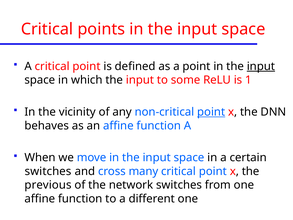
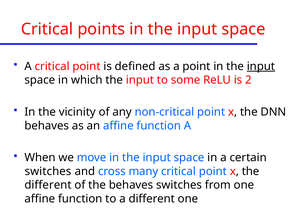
1: 1 -> 2 (248, 80)
point underline: present -> none (211, 112)
previous: previous -> different (48, 185)
the network: network -> behaves (131, 185)
